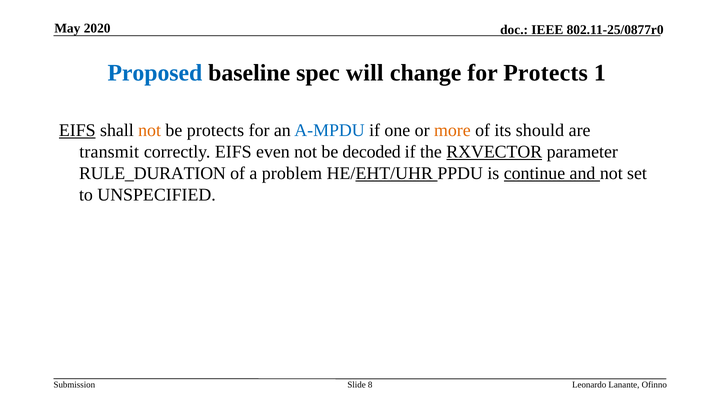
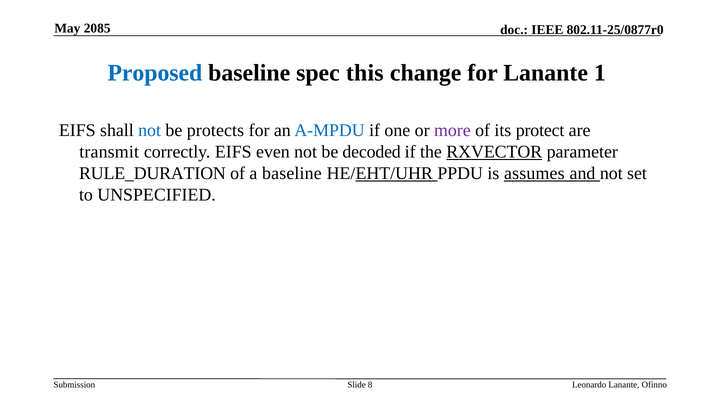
2020: 2020 -> 2085 (97, 28)
will: will -> this (365, 73)
for Protects: Protects -> Lanante (546, 73)
EIFS underline: present -> none (77, 131)
not colour: orange -> blue (150, 131)
more colour: orange -> purple (452, 131)
should: should -> protect (540, 131)
a problem: problem -> baseline (292, 174)
continue: continue -> assumes (534, 174)
